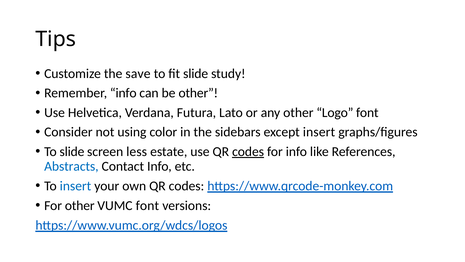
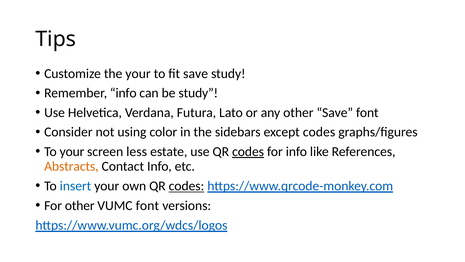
the save: save -> your (138, 73)
fit slide: slide -> save (196, 73)
be other: other -> study (198, 93)
other Logo: Logo -> Save (335, 112)
except insert: insert -> codes (319, 132)
To slide: slide -> your (72, 151)
Abstracts colour: blue -> orange (71, 166)
codes underline: none -> present (186, 186)
